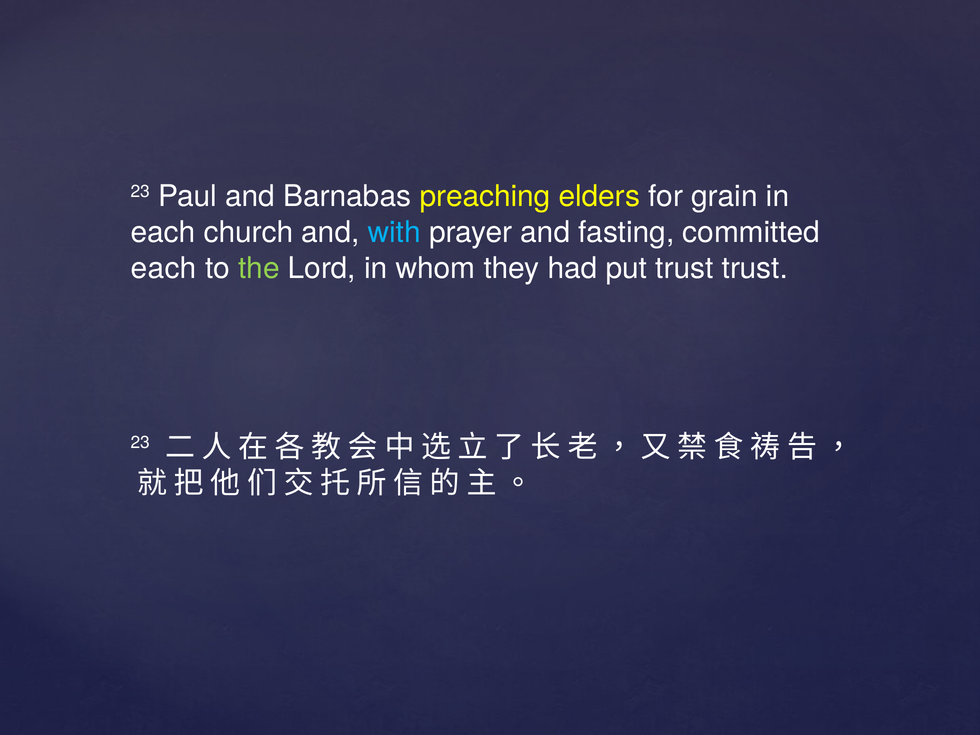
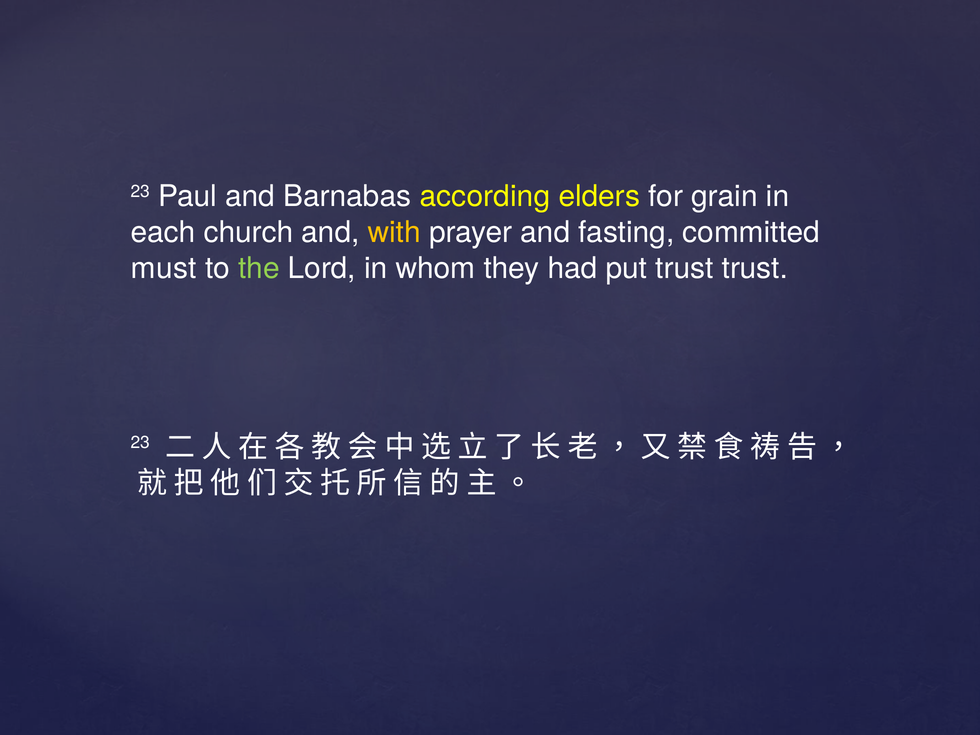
preaching: preaching -> according (485, 196)
with colour: light blue -> yellow (394, 232)
each: each -> must (164, 268)
